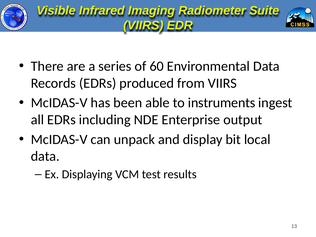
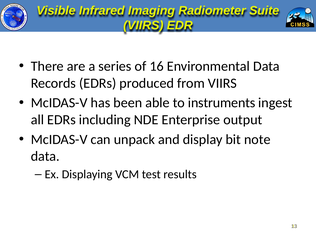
60: 60 -> 16 (157, 66)
local: local -> note (257, 139)
